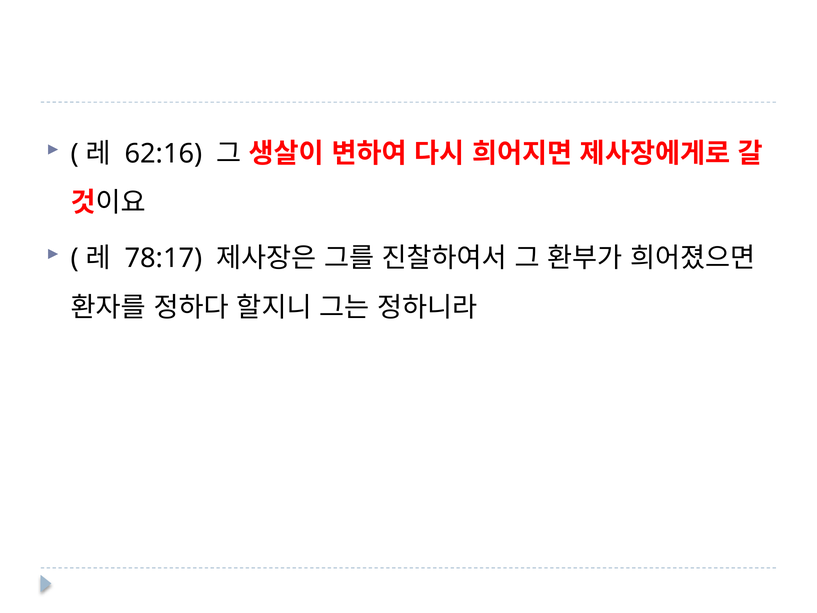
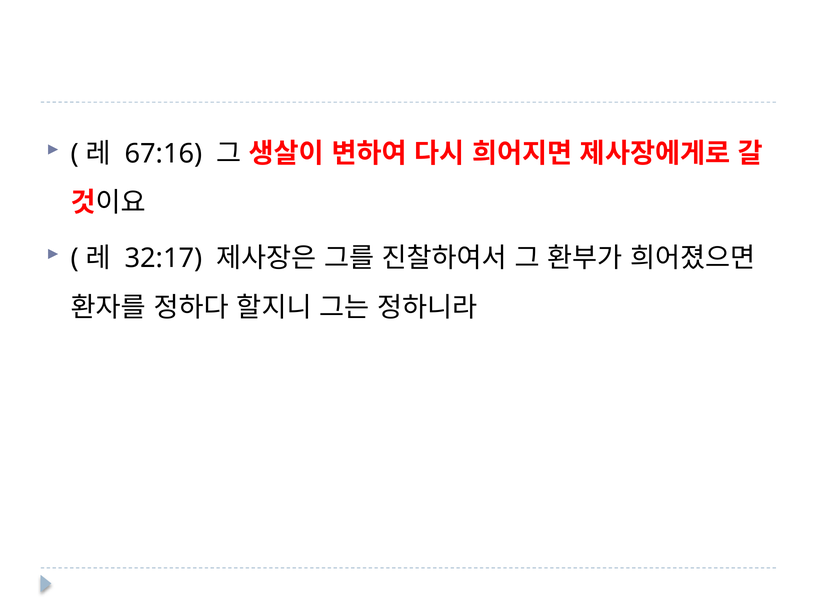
62:16: 62:16 -> 67:16 (164, 154)
78:17: 78:17 -> 32:17 (164, 258)
